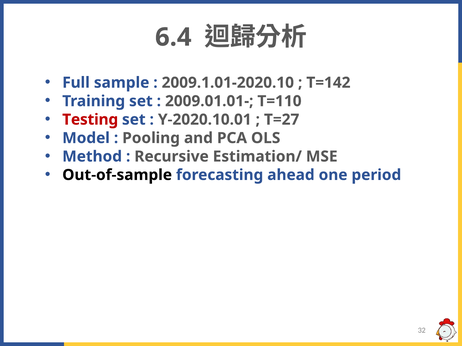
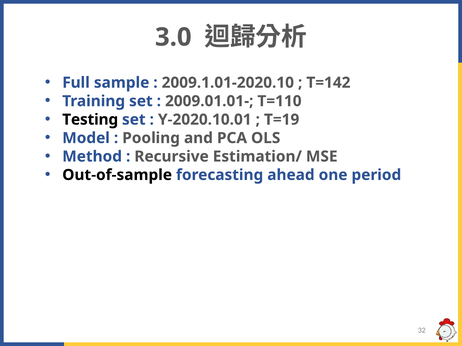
6.4: 6.4 -> 3.0 (173, 37)
Testing colour: red -> black (90, 120)
T=27: T=27 -> T=19 (282, 120)
